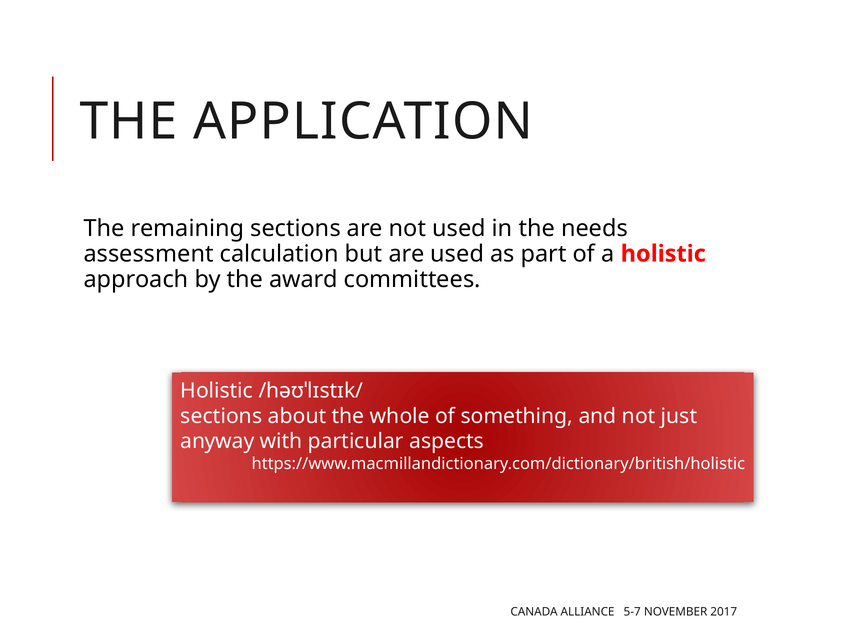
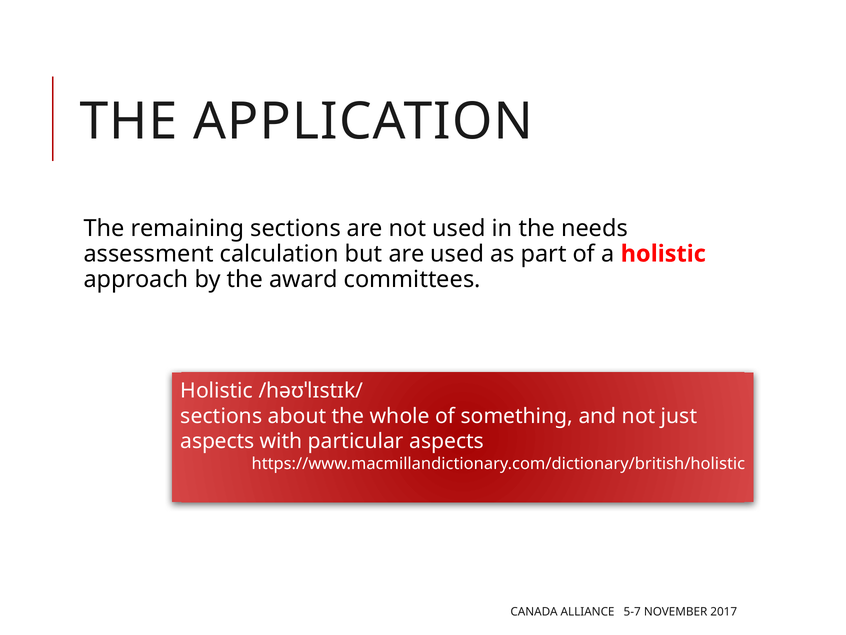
anyway: anyway -> aspects (217, 441)
